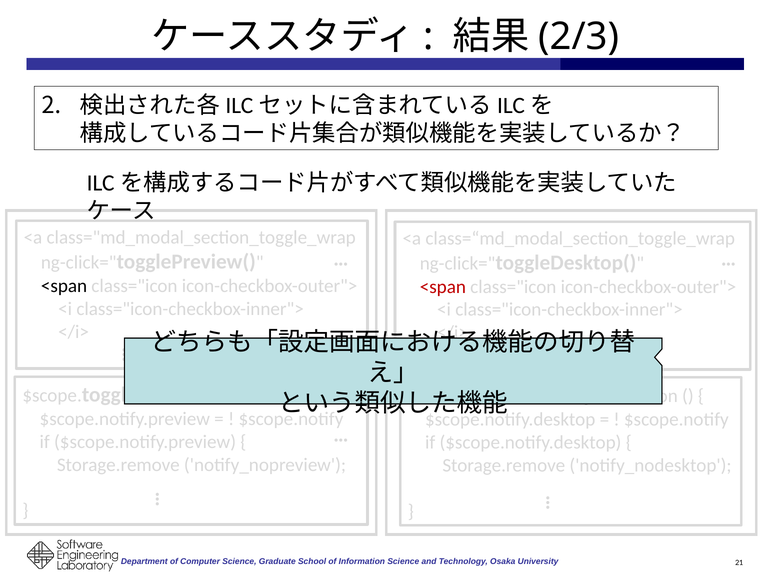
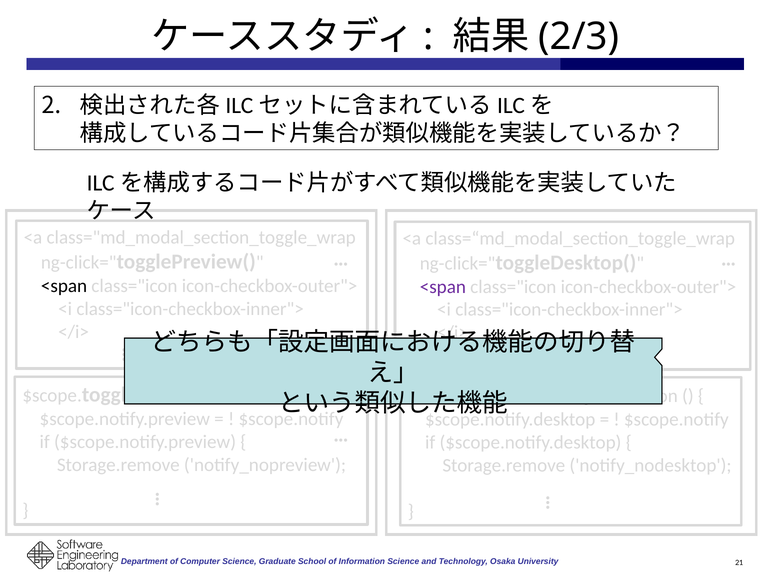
<span colour: red -> purple (443, 287)
